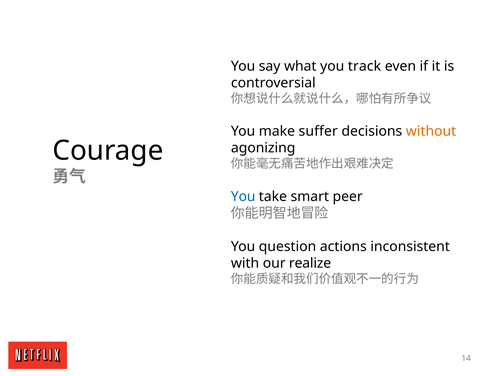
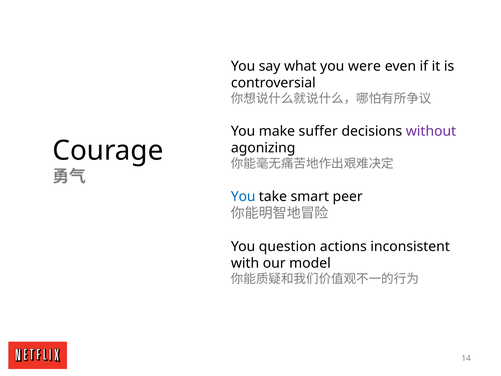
track: track -> were (364, 66)
without colour: orange -> purple (431, 131)
realize: realize -> model (310, 263)
